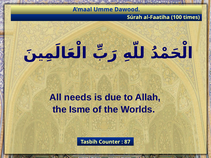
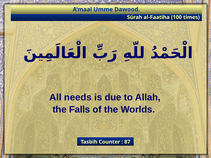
Isme: Isme -> Falls (80, 110)
